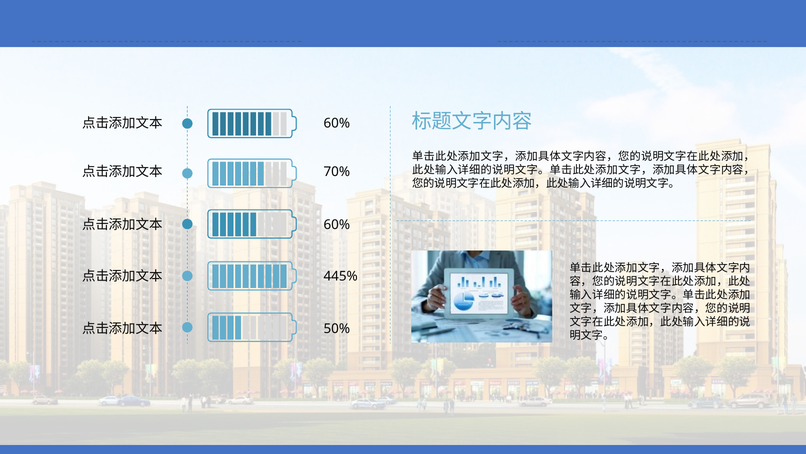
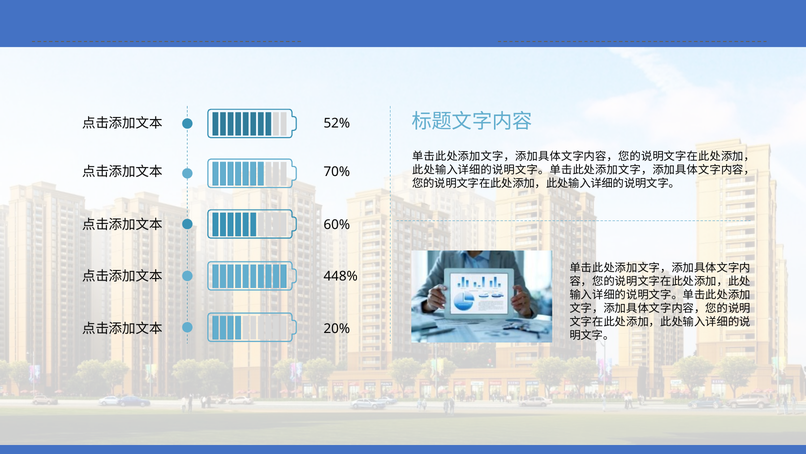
60%: 60% -> 52% (337, 123)
445%: 445% -> 448% (341, 276)
50%: 50% -> 20% (337, 328)
